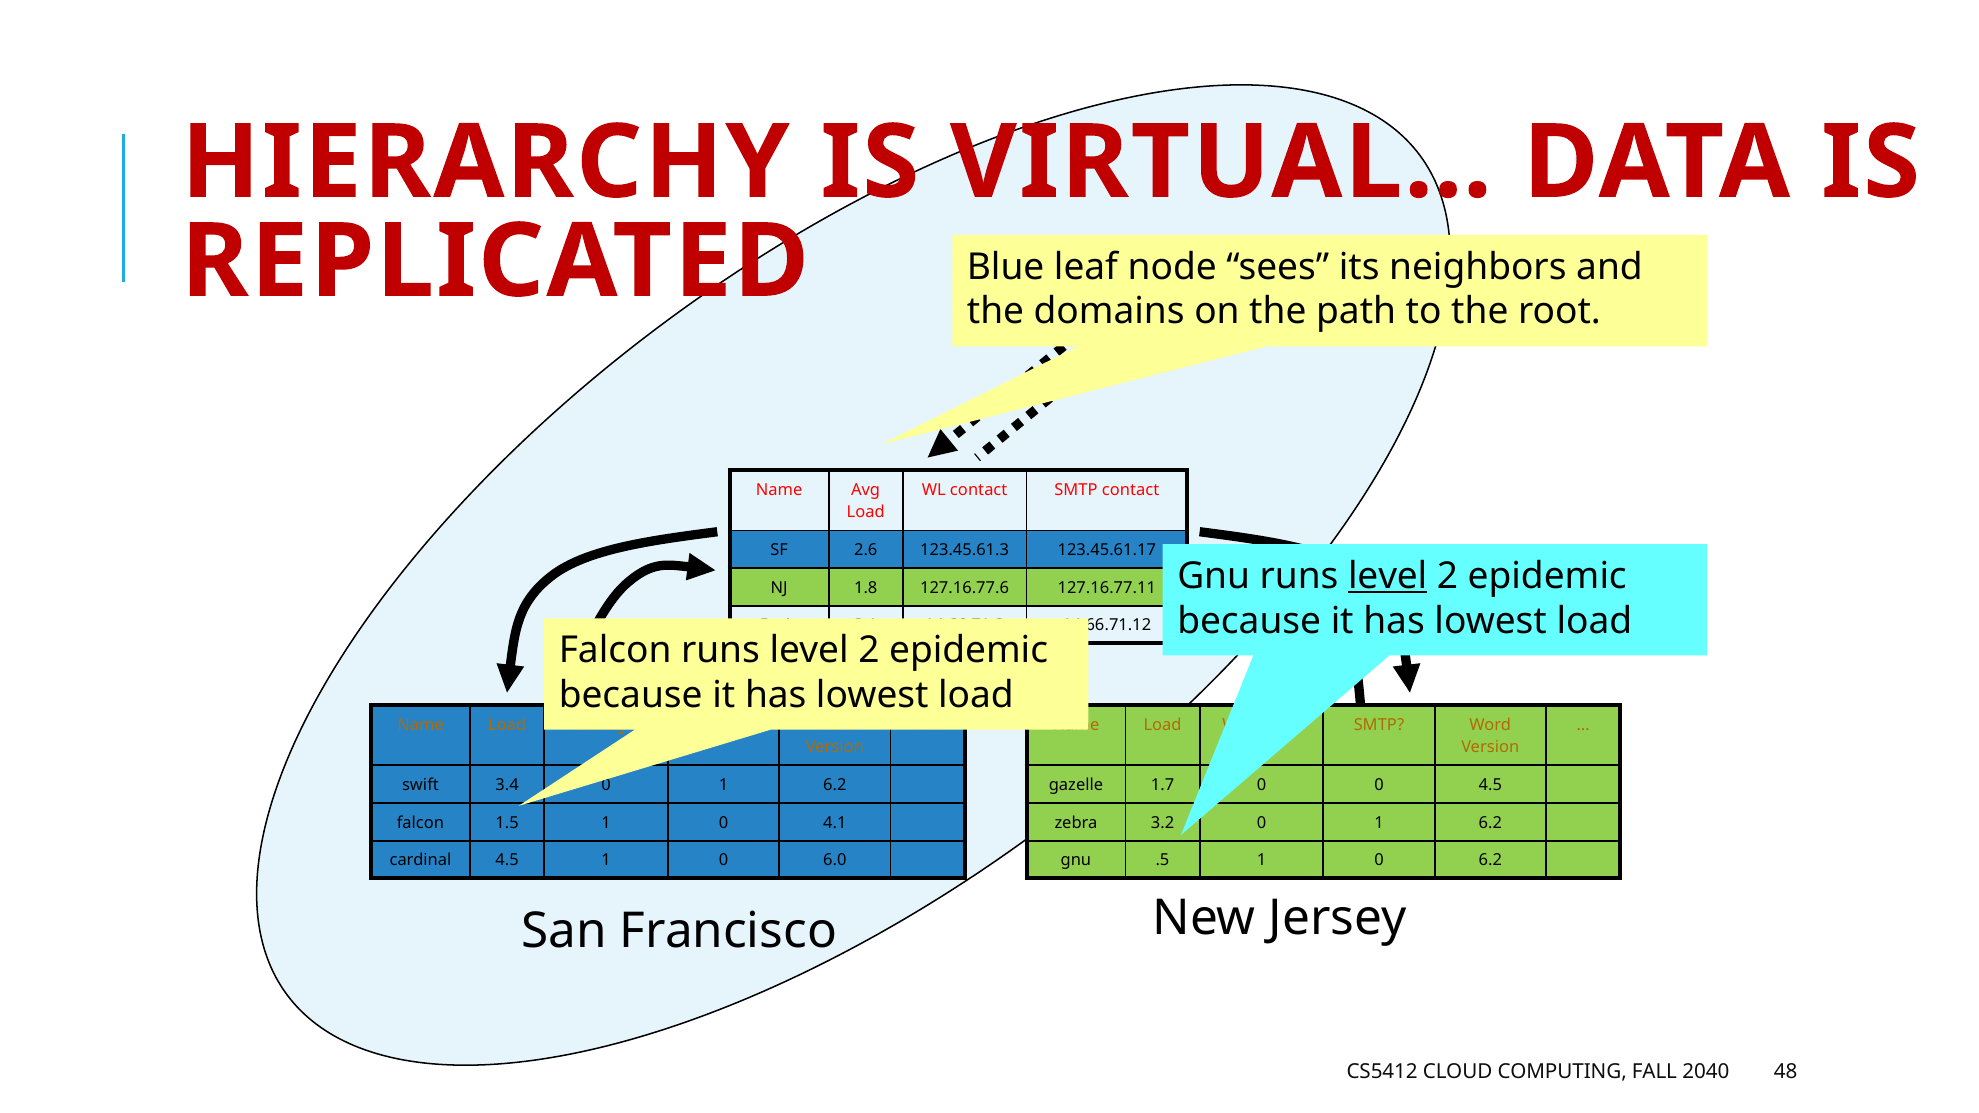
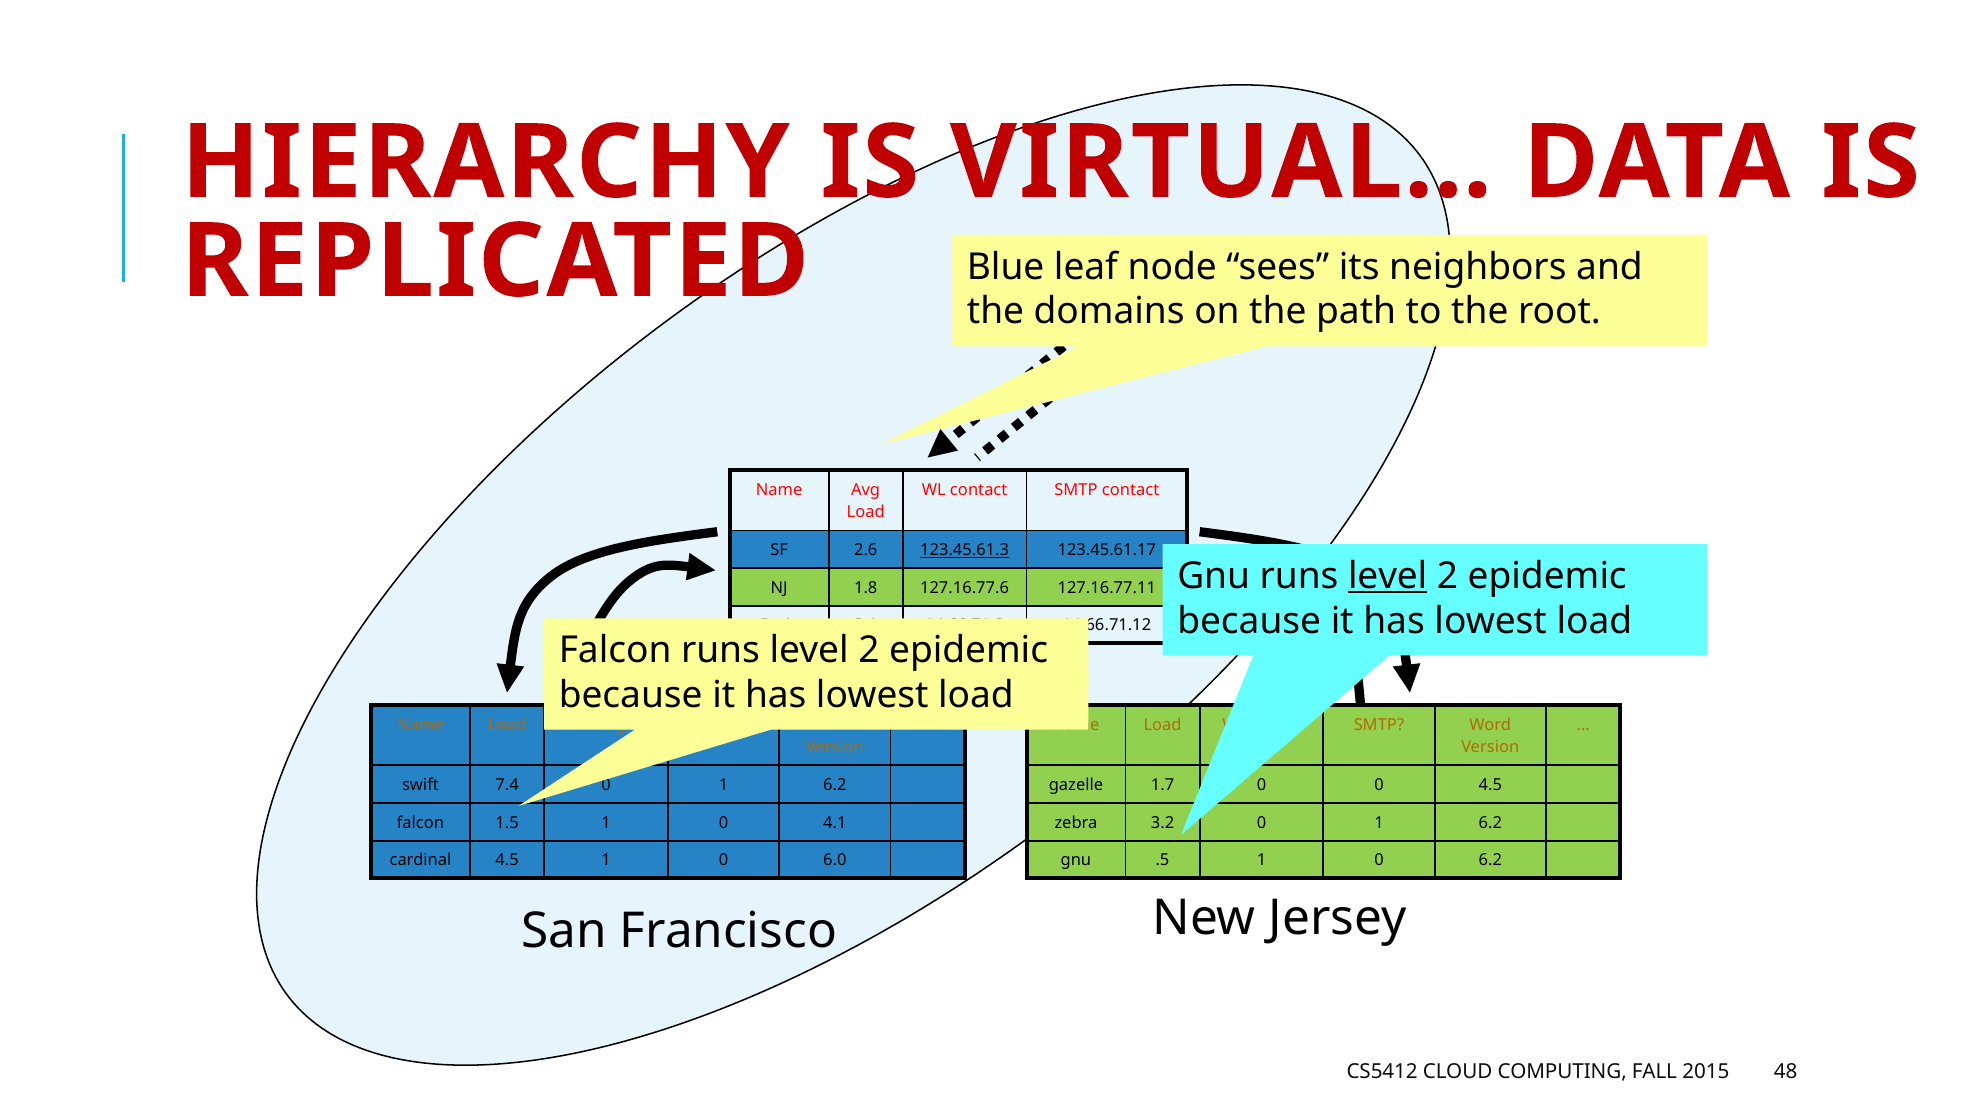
123.45.61.3 underline: none -> present (965, 550)
3.4: 3.4 -> 7.4 (507, 785)
2040: 2040 -> 2015 (1706, 1072)
